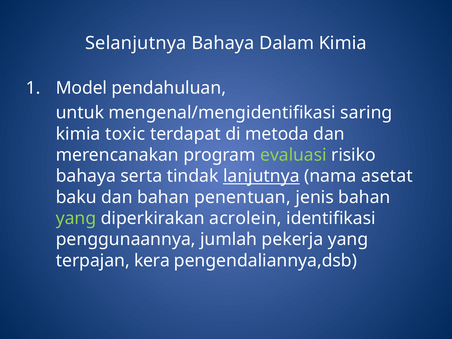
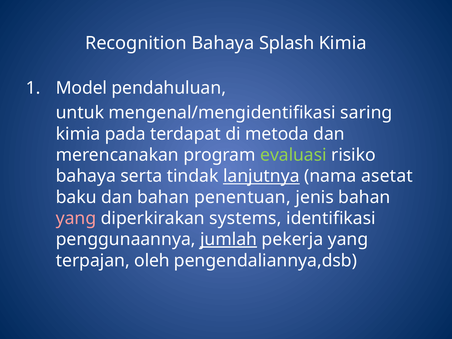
Selanjutnya: Selanjutnya -> Recognition (136, 43)
Dalam: Dalam -> Splash (287, 43)
toxic: toxic -> pada (125, 134)
yang colour: light green -> pink (76, 218)
acrolein: acrolein -> systems (245, 218)
jumlah underline: none -> present (229, 239)
kera: kera -> oleh (152, 261)
